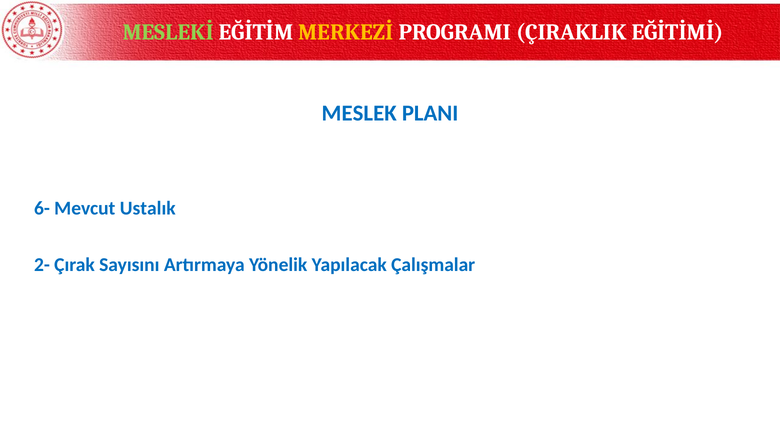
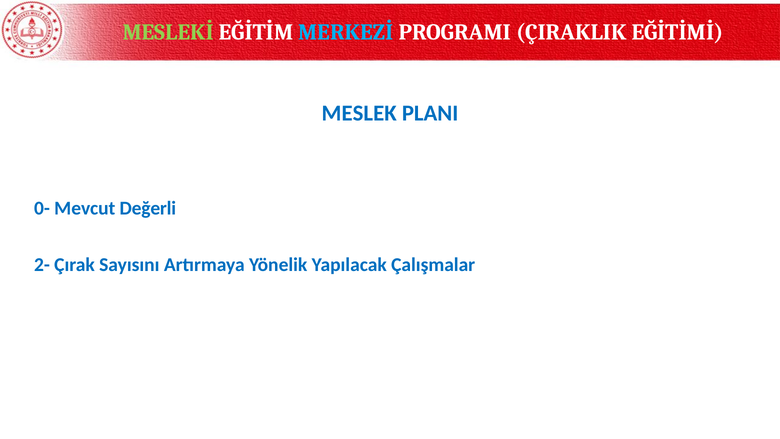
MERKEZİ colour: yellow -> light blue (346, 32)
6-: 6- -> 0- (42, 208)
Ustalık: Ustalık -> Değerli (148, 208)
